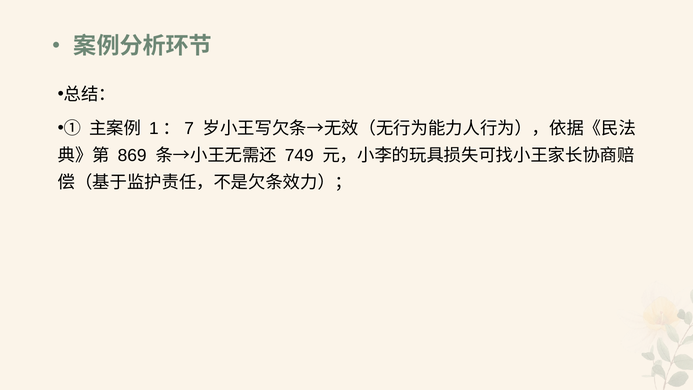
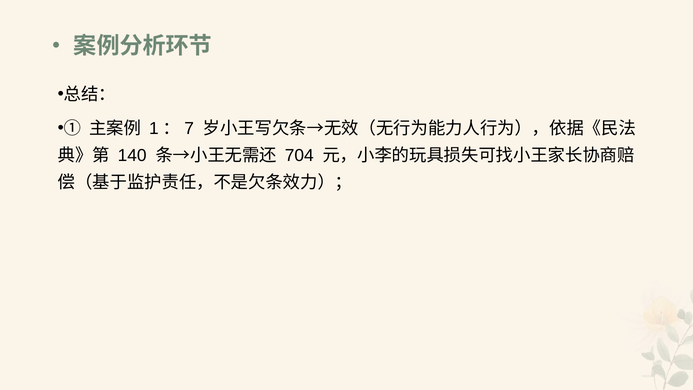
869: 869 -> 140 (132, 156)
749: 749 -> 704 (299, 156)
